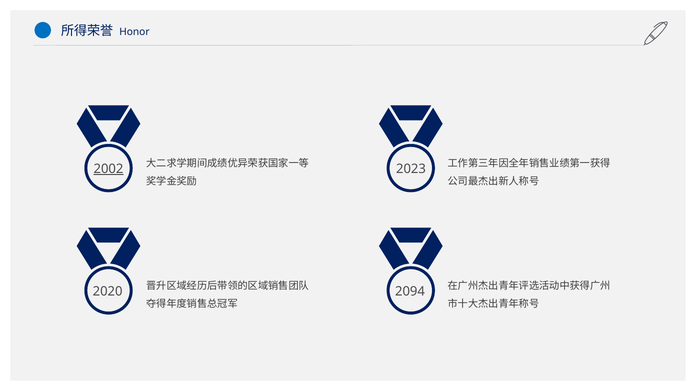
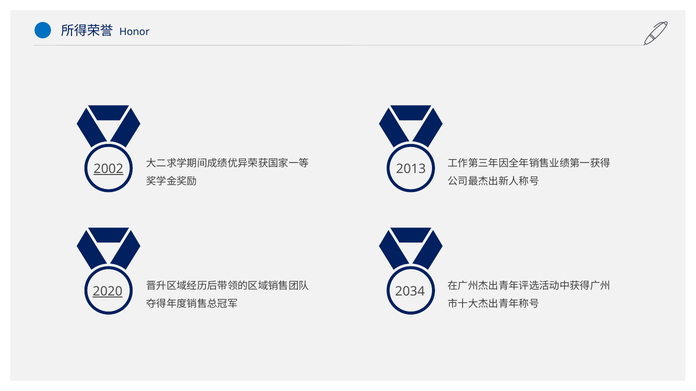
2023: 2023 -> 2013 (411, 169)
2020 underline: none -> present (108, 292)
2094: 2094 -> 2034 (410, 292)
